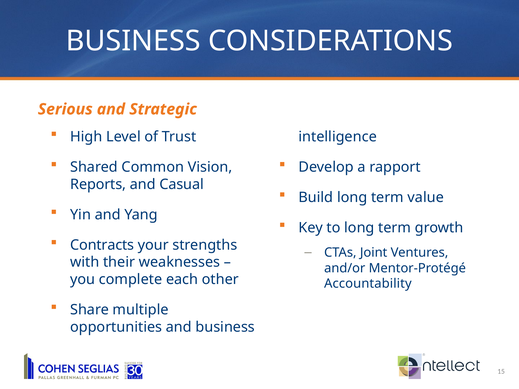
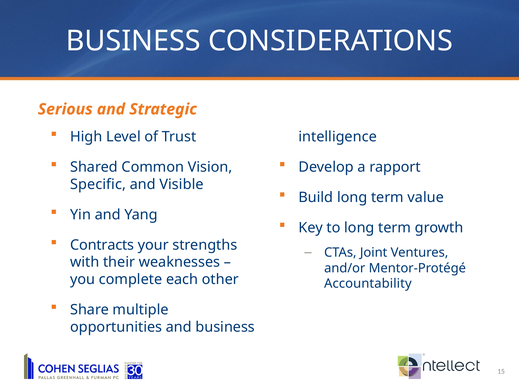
Reports: Reports -> Specific (98, 185)
Casual: Casual -> Visible (182, 185)
